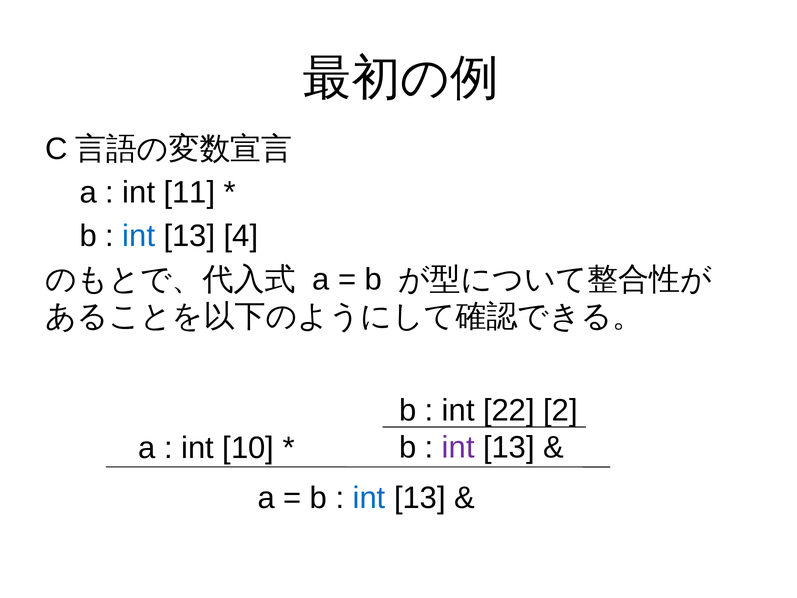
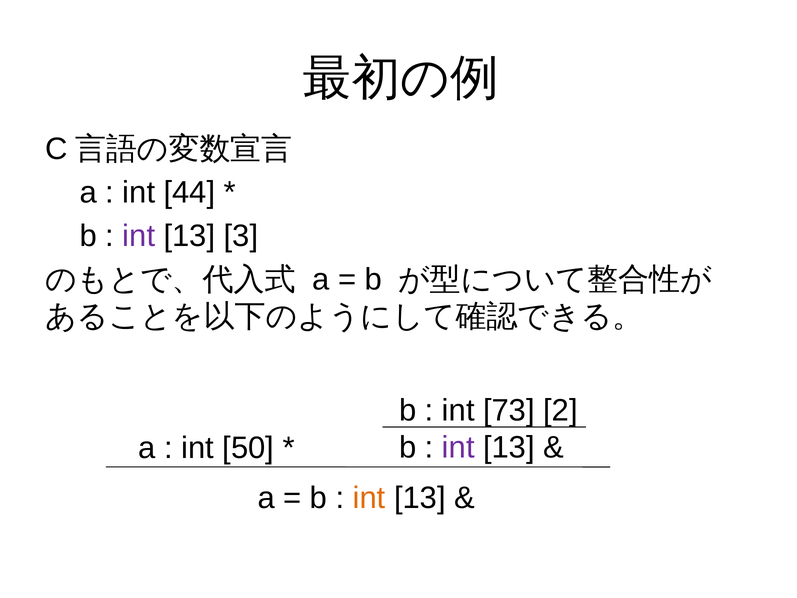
11: 11 -> 44 (189, 192)
int colour: blue -> purple (139, 236)
4: 4 -> 3 (241, 236)
22: 22 -> 73 (509, 410)
10: 10 -> 50 (248, 448)
int colour: blue -> orange (369, 498)
